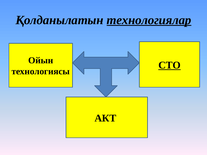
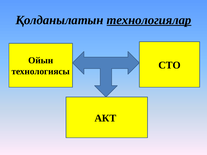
СТО underline: present -> none (170, 65)
